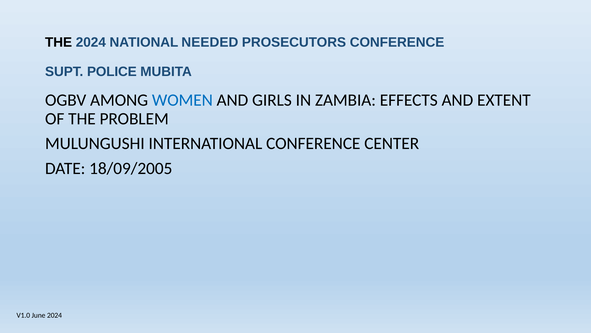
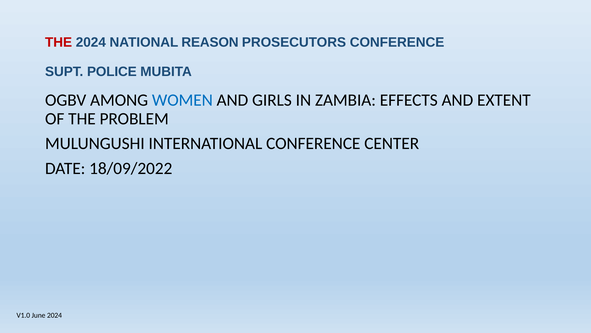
THE colour: black -> red (59, 42)
NEEDED: NEEDED -> REASON (210, 42)
18/09/2005: 18/09/2005 -> 18/09/2022 (131, 168)
